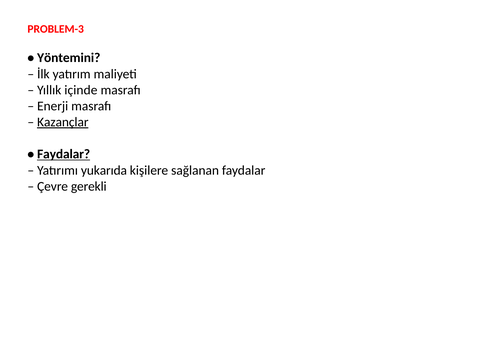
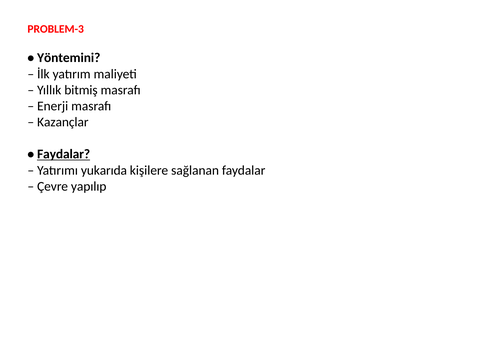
içinde: içinde -> bitmiş (81, 90)
Kazançlar underline: present -> none (63, 122)
gerekli: gerekli -> yapılıp (89, 187)
